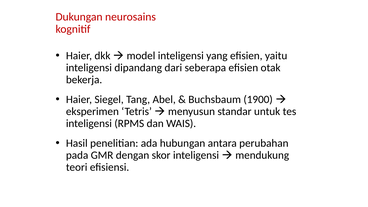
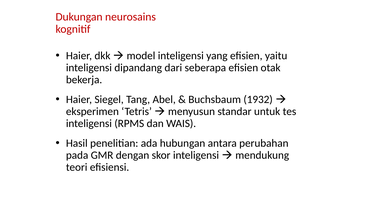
1900: 1900 -> 1932 (258, 99)
